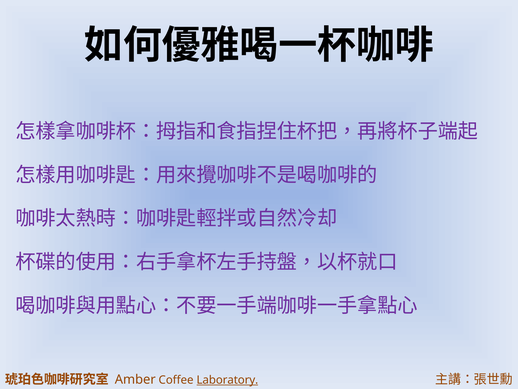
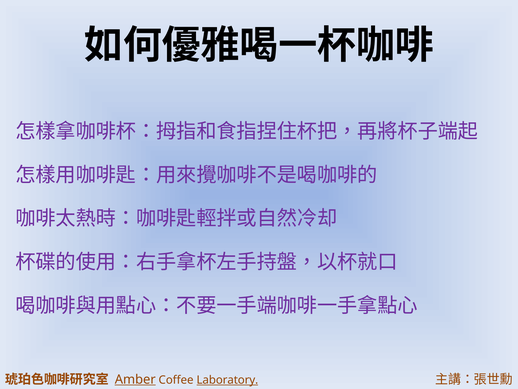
Amber underline: none -> present (135, 379)
